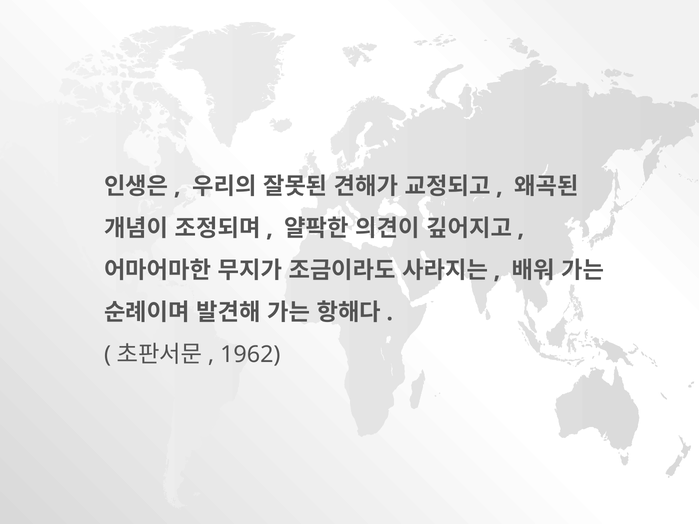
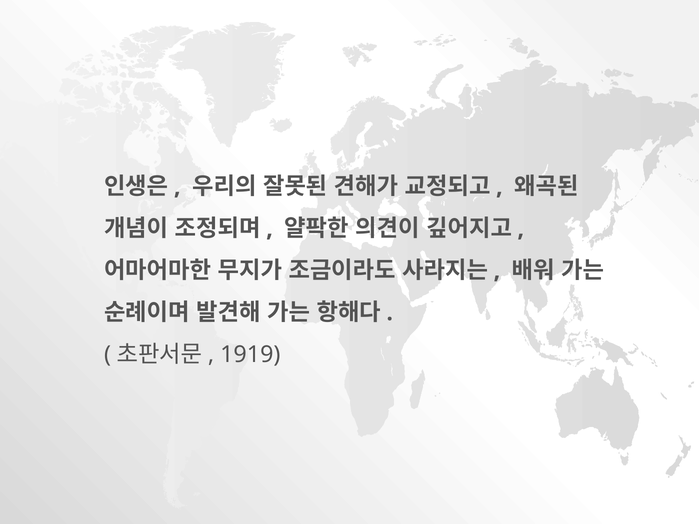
1962: 1962 -> 1919 (250, 355)
